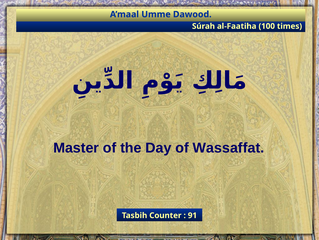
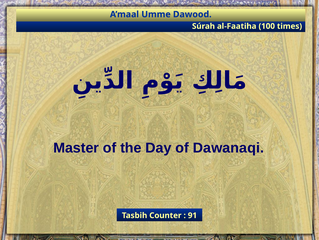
Wassaffat: Wassaffat -> Dawanaqi (228, 147)
